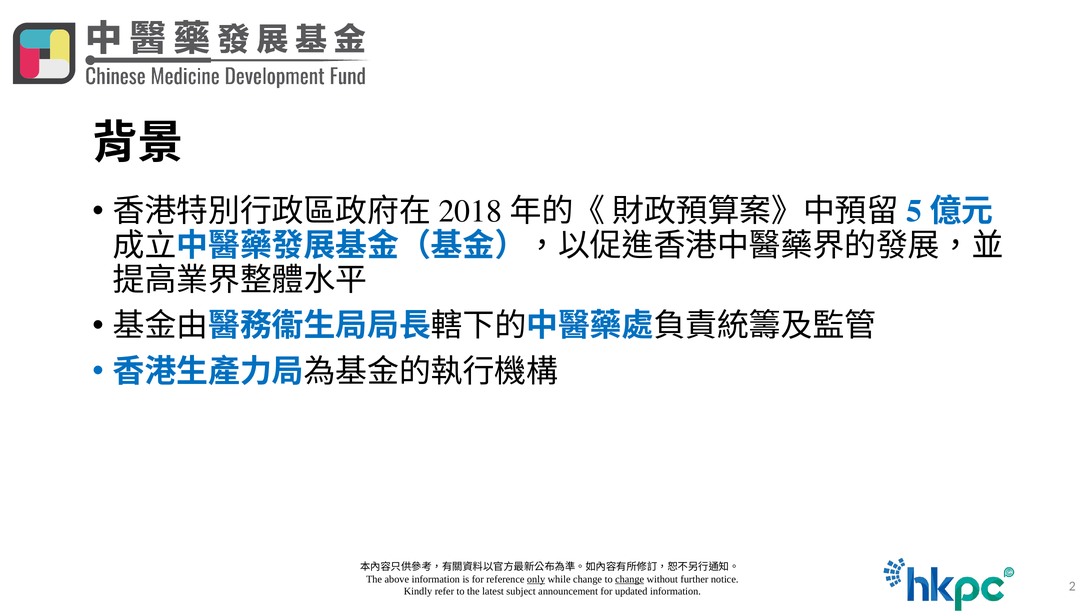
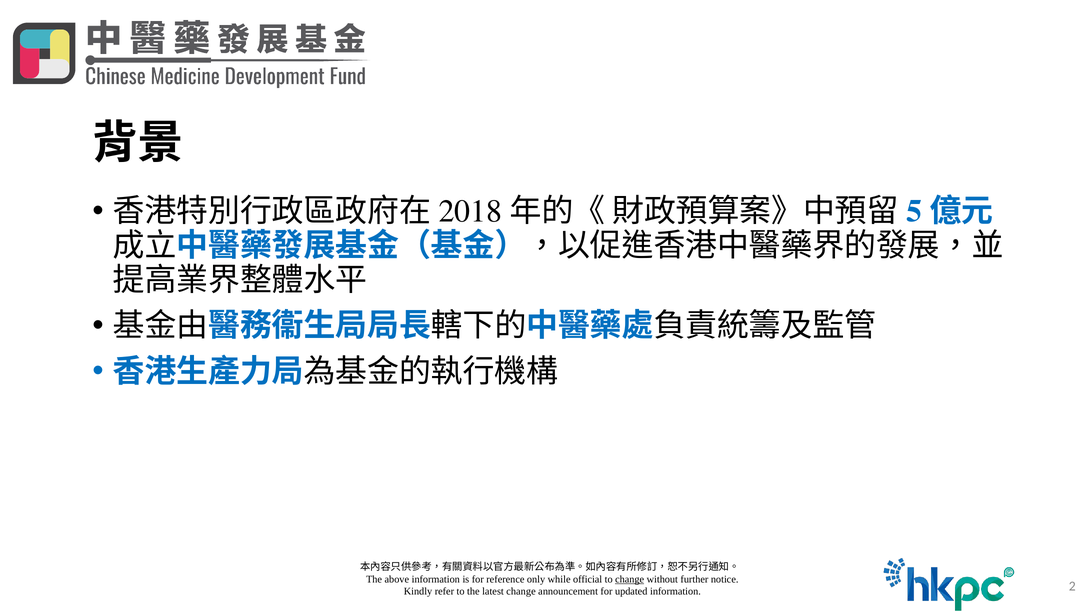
only underline: present -> none (536, 579)
while change: change -> official (588, 579)
latest subject: subject -> change (521, 592)
